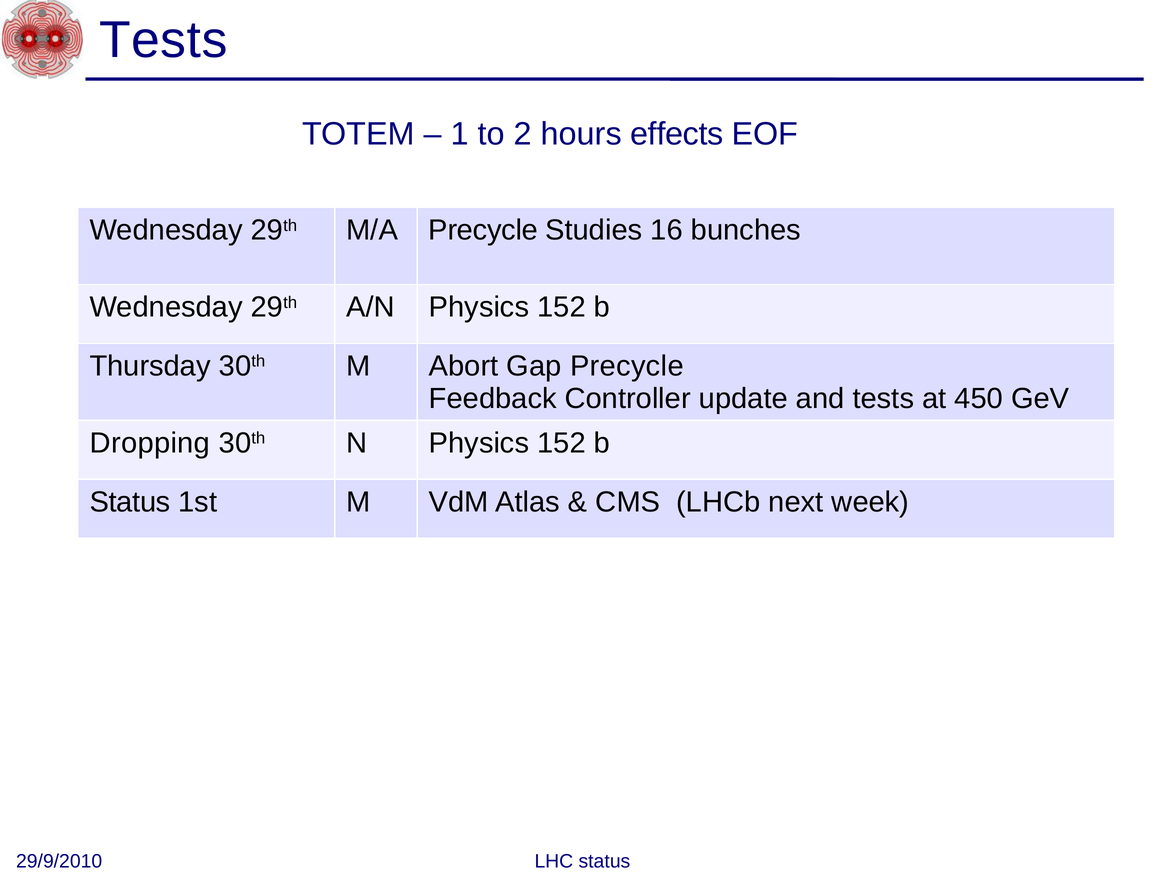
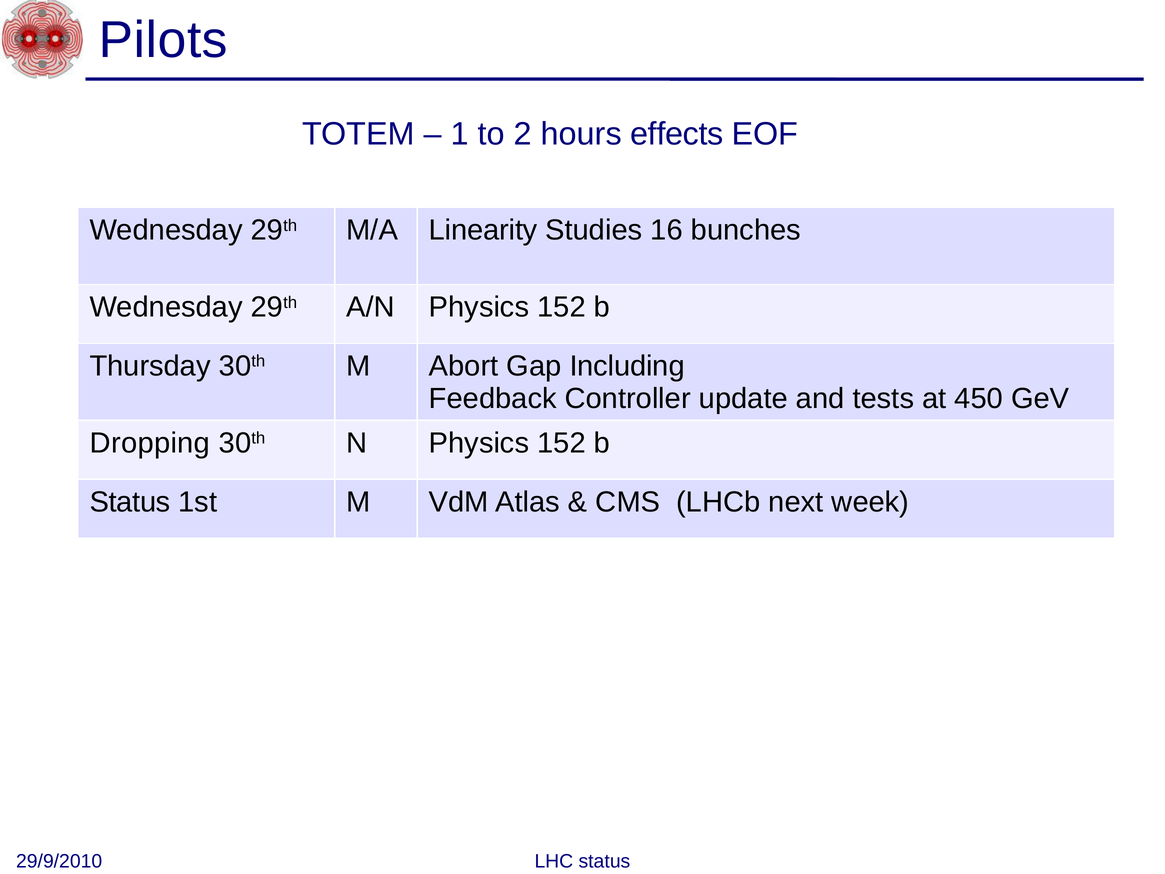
Tests: Tests -> Pilots (163, 40)
M/A Precycle: Precycle -> Linearity (483, 230)
Gap Precycle: Precycle -> Including (627, 366)
